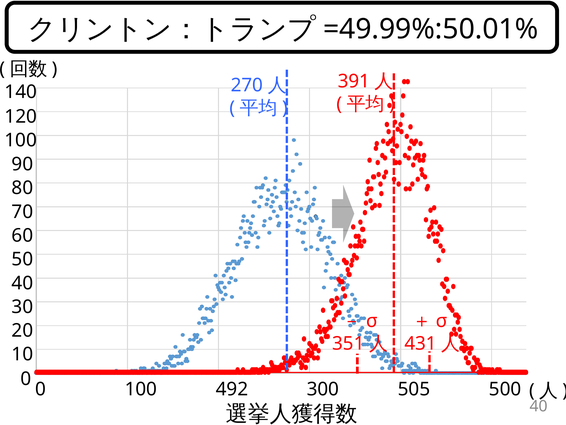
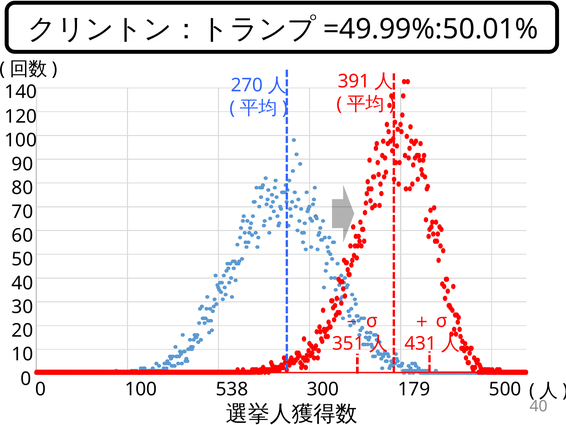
492: 492 -> 538 (232, 389)
505: 505 -> 179 (414, 389)
